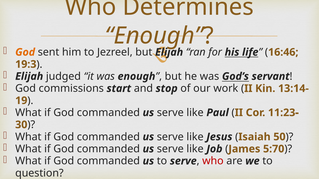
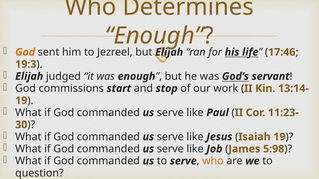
16:46: 16:46 -> 17:46 (283, 52)
Isaiah 50: 50 -> 19 (279, 137)
5:70: 5:70 -> 5:98 (274, 149)
who colour: red -> orange (213, 161)
